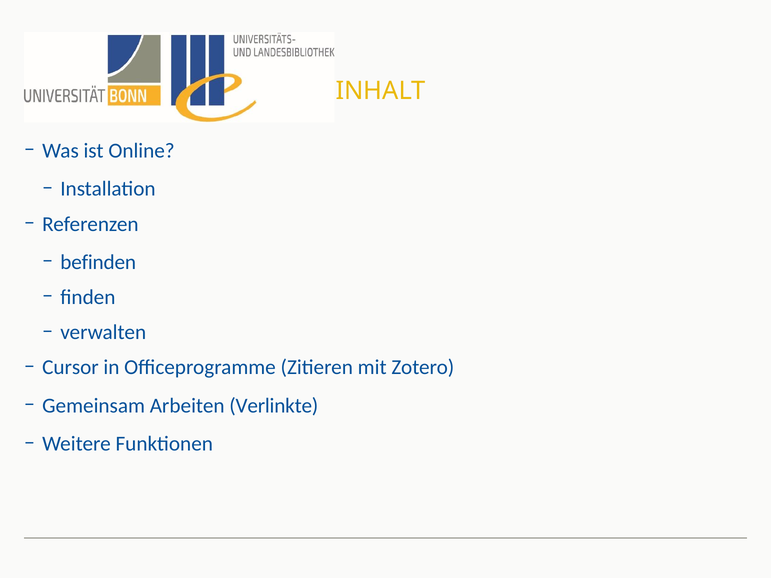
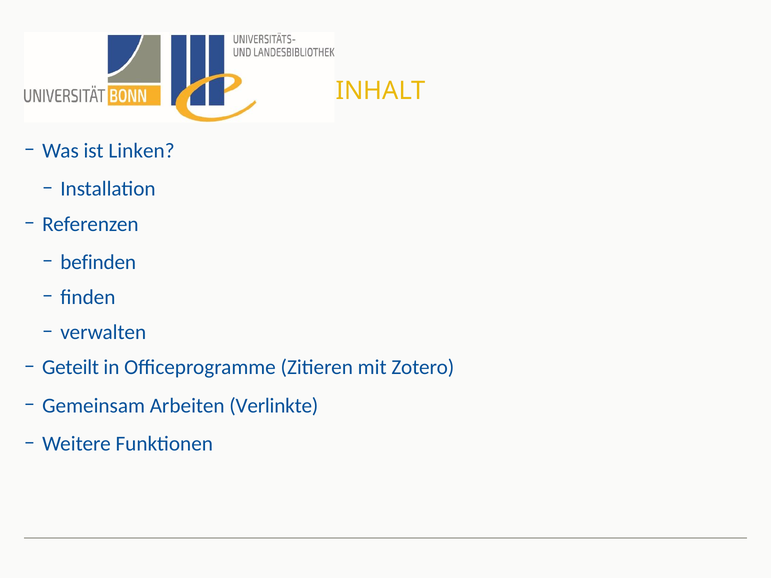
Online: Online -> Linken (142, 151)
Cursor: Cursor -> Geteilt (71, 368)
